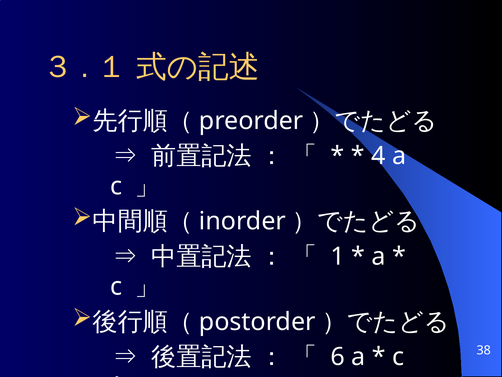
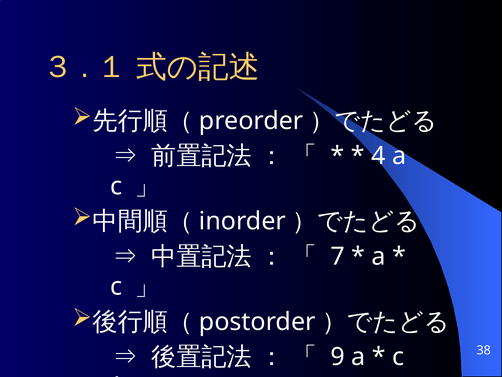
1: 1 -> 7 (338, 256)
6: 6 -> 9 (338, 357)
